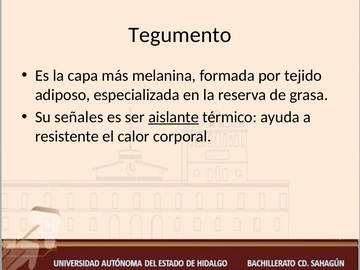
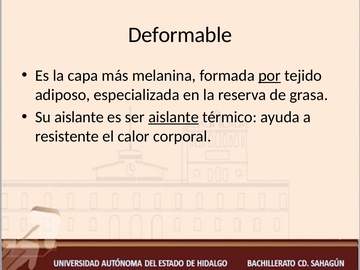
Tegumento: Tegumento -> Deformable (180, 35)
por underline: none -> present (270, 76)
Su señales: señales -> aislante (79, 117)
